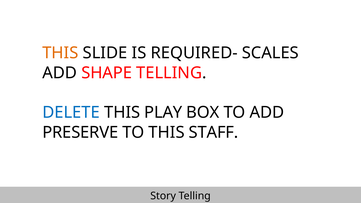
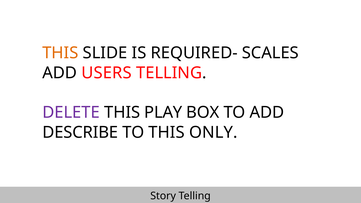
SHAPE: SHAPE -> USERS (107, 73)
DELETE colour: blue -> purple (71, 113)
PRESERVE: PRESERVE -> DESCRIBE (80, 132)
STAFF: STAFF -> ONLY (213, 132)
